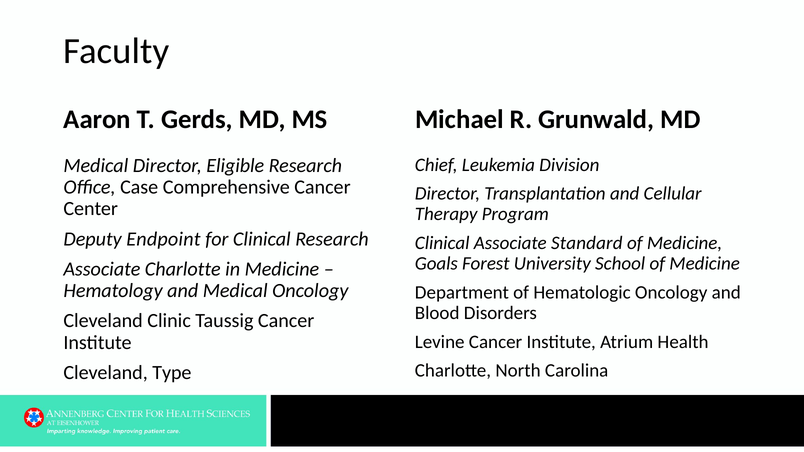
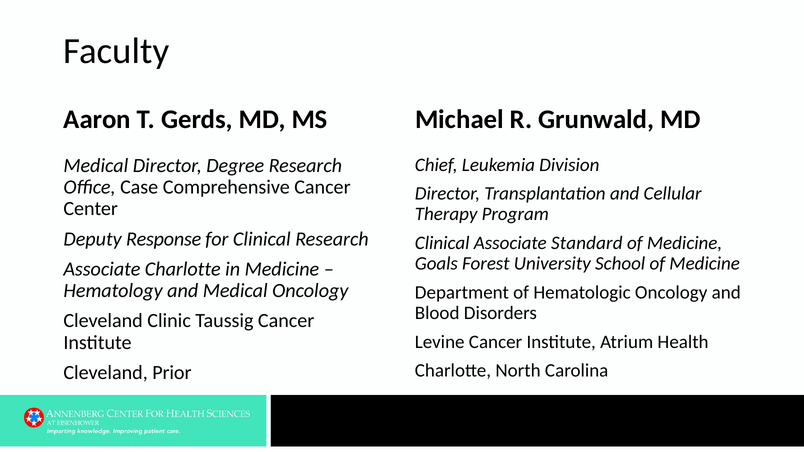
Eligible: Eligible -> Degree (235, 165)
Endpoint: Endpoint -> Response (164, 239)
Type: Type -> Prior (172, 373)
